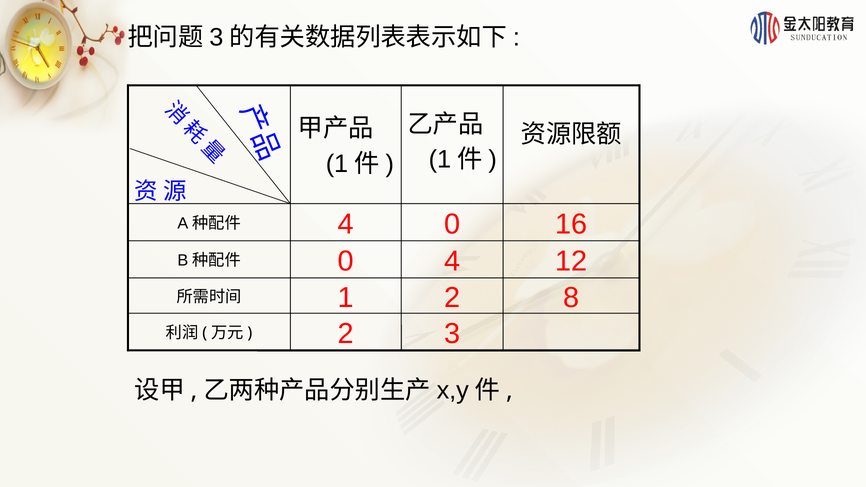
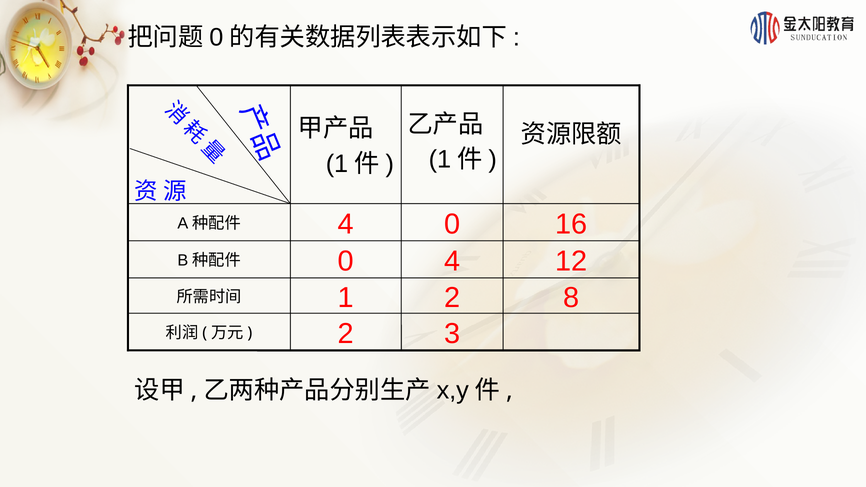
3: 3 -> 0 (216, 37)
